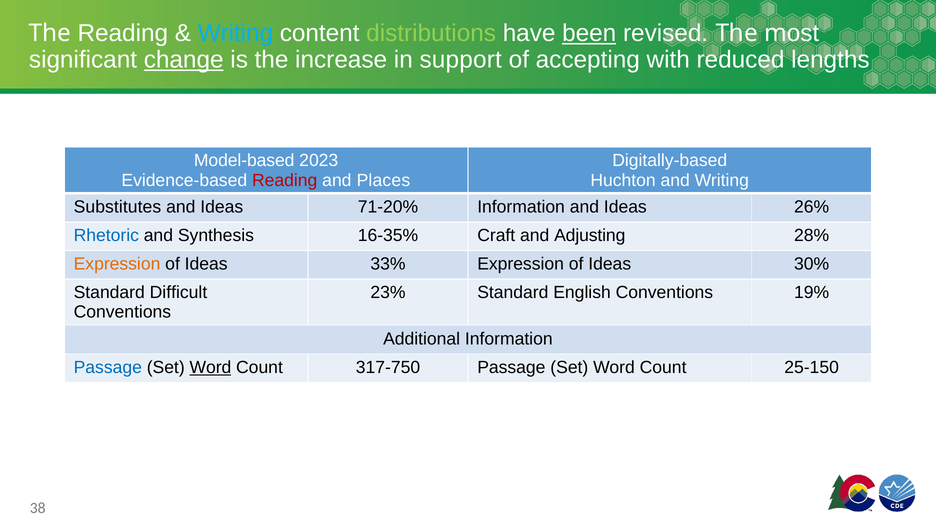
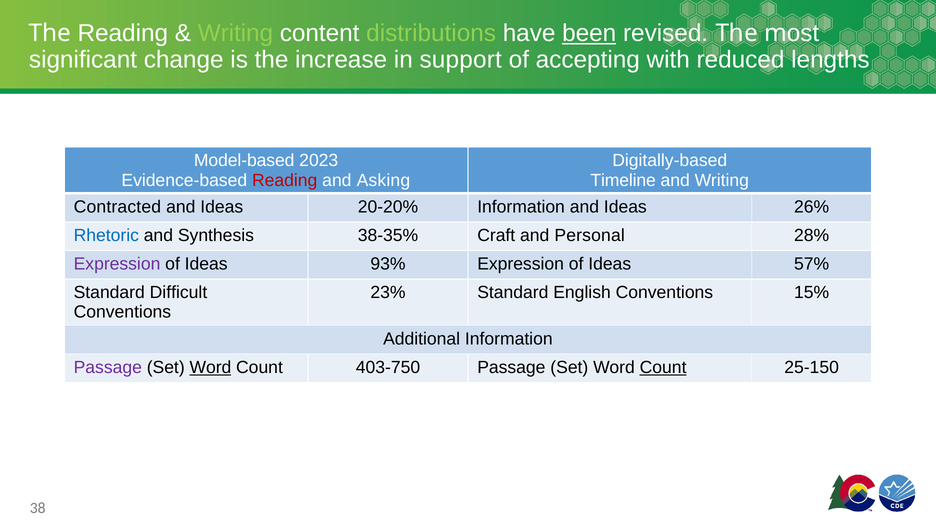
Writing colour: light blue -> light green (235, 33)
change underline: present -> none (184, 60)
Places: Places -> Asking (383, 180)
Huchton: Huchton -> Timeline (623, 180)
Substitutes: Substitutes -> Contracted (117, 207)
71-20%: 71-20% -> 20-20% (388, 207)
16-35%: 16-35% -> 38-35% (388, 235)
Adjusting: Adjusting -> Personal (590, 235)
Expression colour: orange -> purple (117, 264)
33%: 33% -> 93% (388, 264)
30%: 30% -> 57% (812, 264)
19%: 19% -> 15% (812, 292)
Passage colour: blue -> purple (108, 367)
317-750: 317-750 -> 403-750 (388, 367)
Count underline: none -> present (663, 367)
